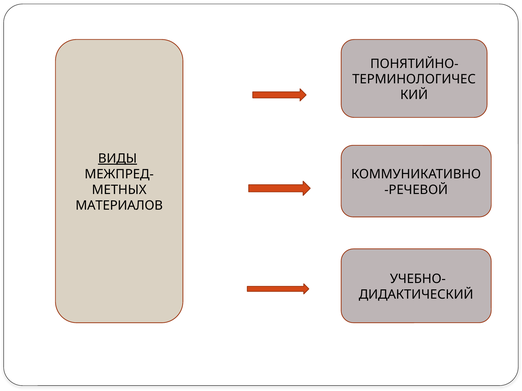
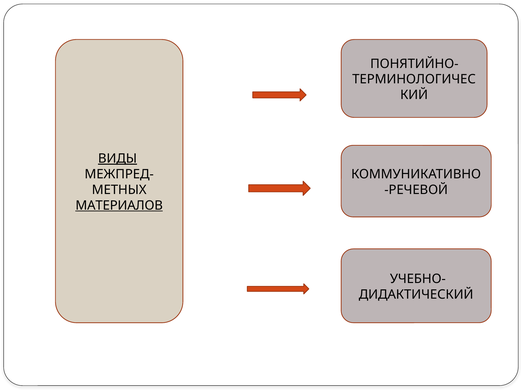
МАТЕРИАЛОВ underline: none -> present (119, 206)
